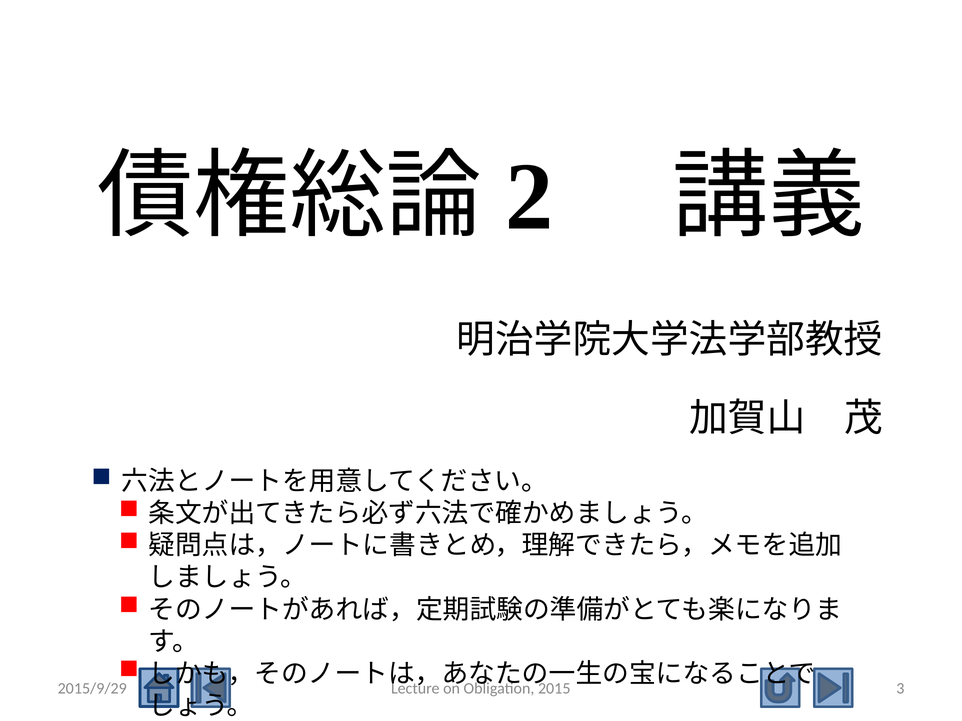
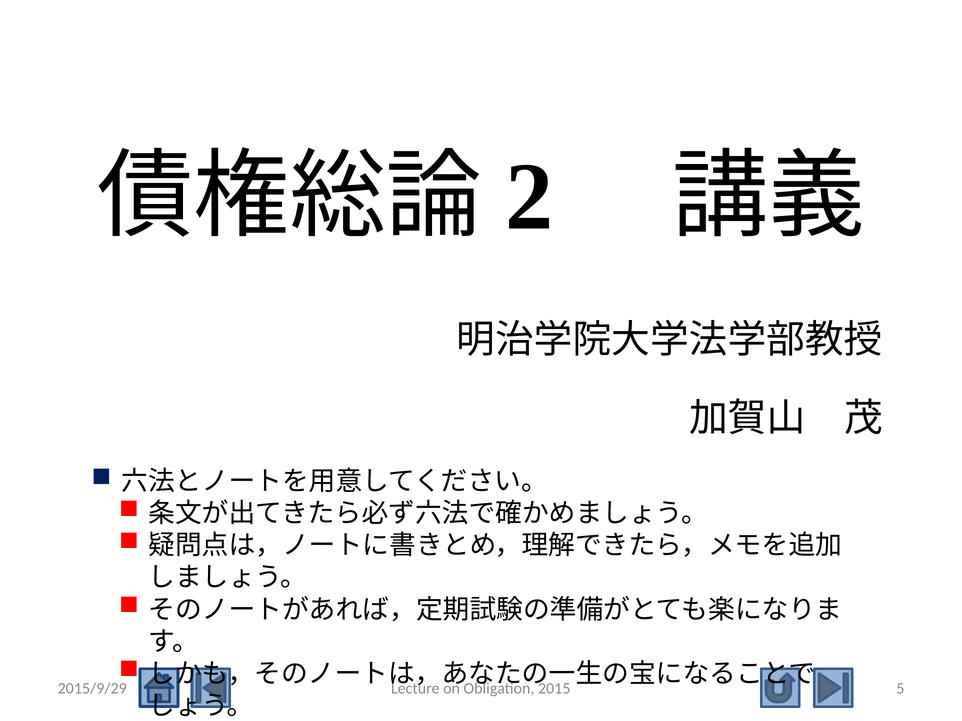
3: 3 -> 5 (900, 689)
